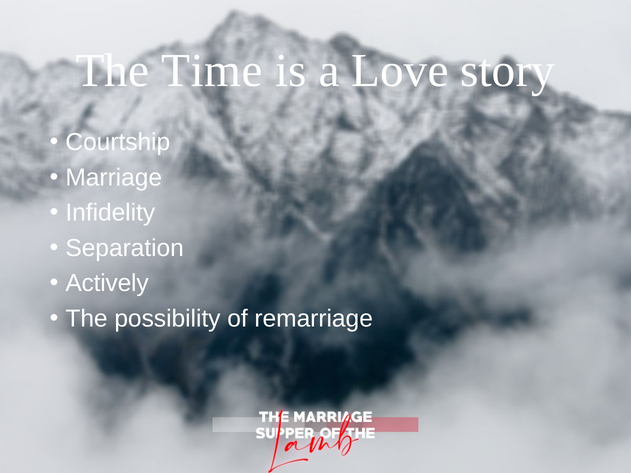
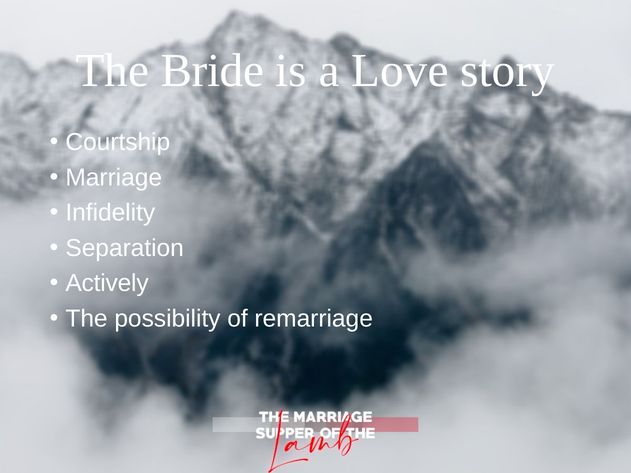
Time: Time -> Bride (212, 71)
